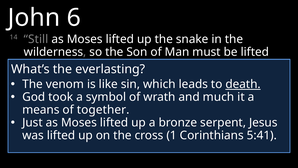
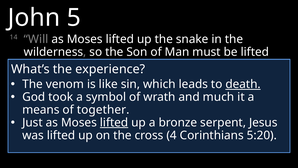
6: 6 -> 5 (74, 18)
Still: Still -> Will (36, 39)
everlasting: everlasting -> experience (110, 69)
lifted underline: none -> present (114, 122)
1: 1 -> 4 (172, 135)
5:41: 5:41 -> 5:20 (262, 135)
